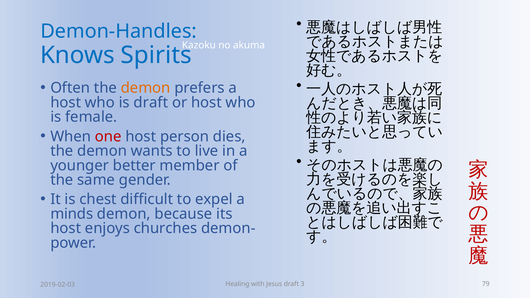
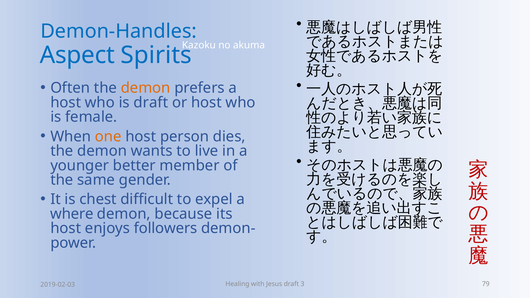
Knows: Knows -> Aspect (77, 55)
one colour: red -> orange (108, 137)
minds: minds -> where (72, 214)
churches: churches -> followers (166, 229)
